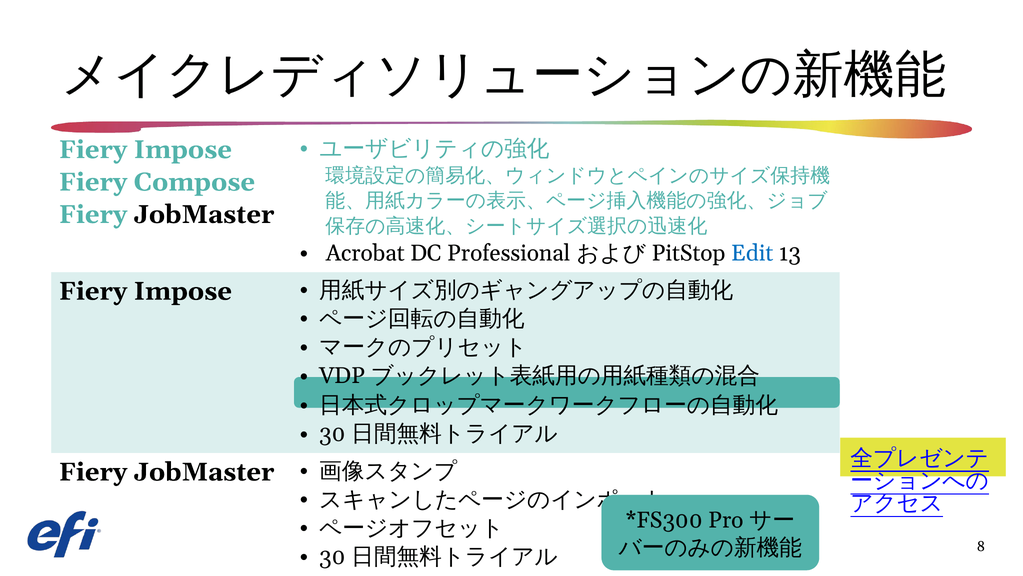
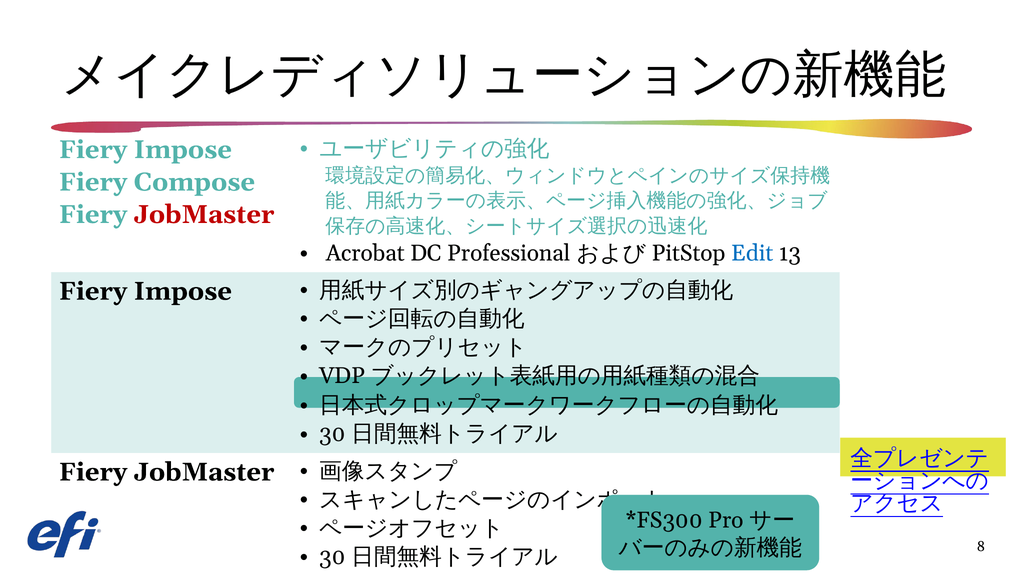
JobMaster colour: black -> red (204, 214)
